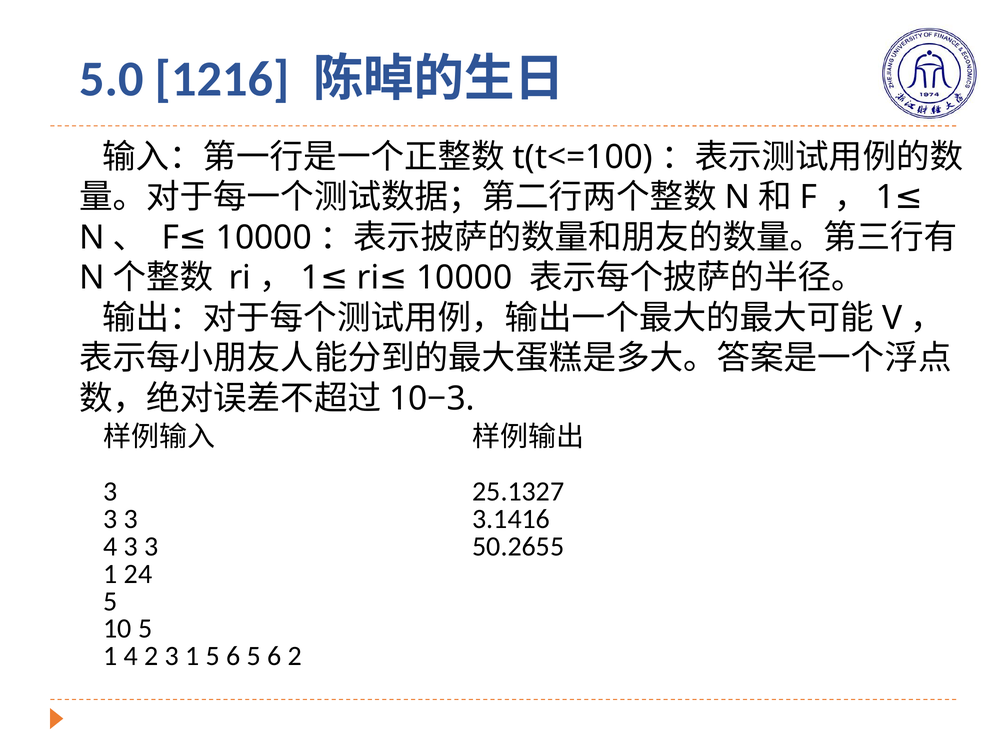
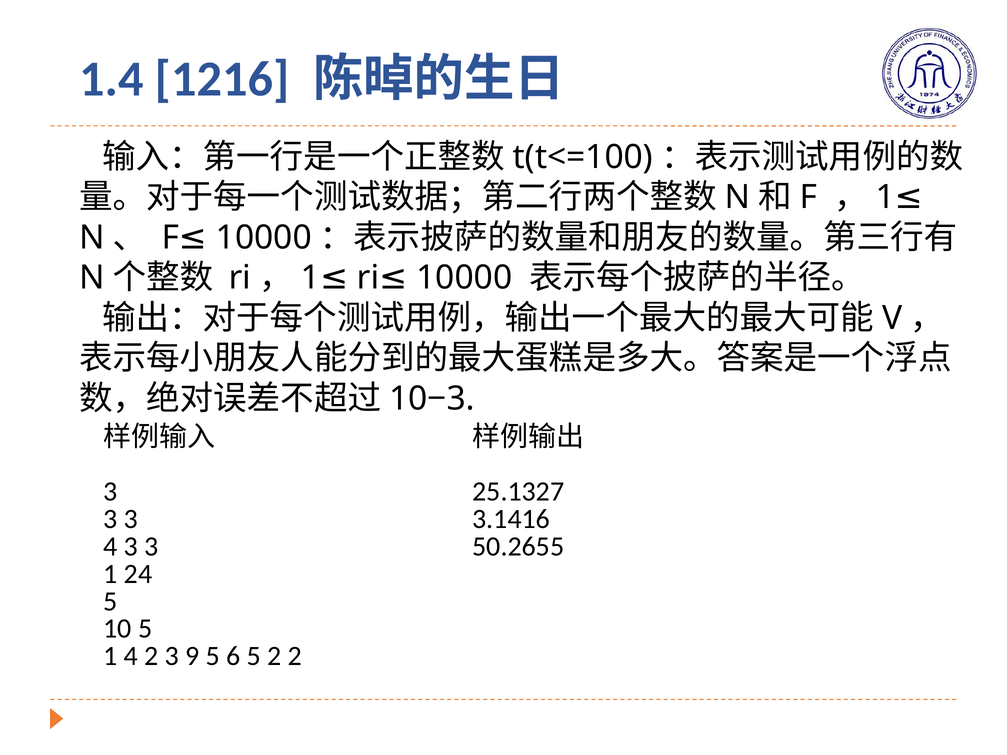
5.0: 5.0 -> 1.4 (111, 79)
2 3 1: 1 -> 9 (192, 656)
6 5 6: 6 -> 2 (274, 656)
